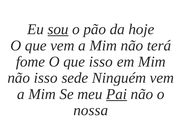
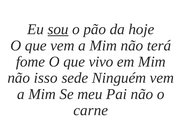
que isso: isso -> vivo (101, 62)
Pai underline: present -> none (117, 94)
nossa: nossa -> carne (91, 110)
